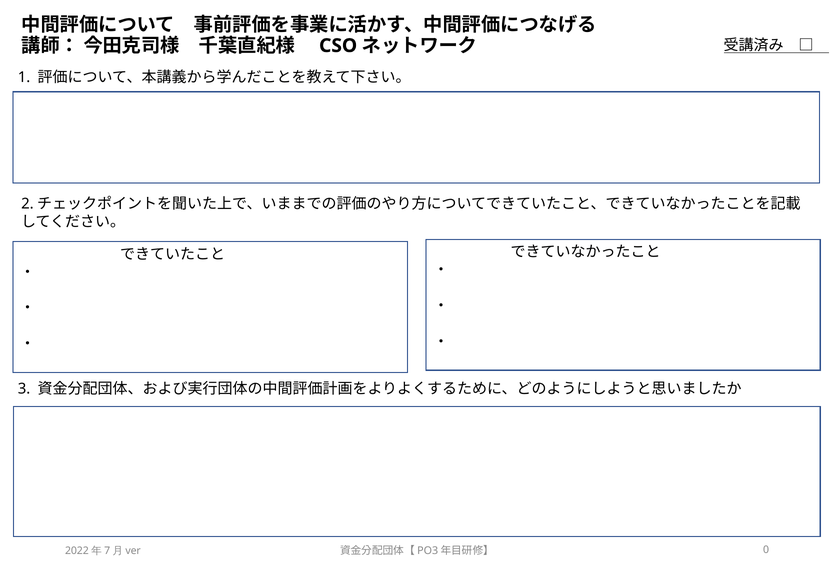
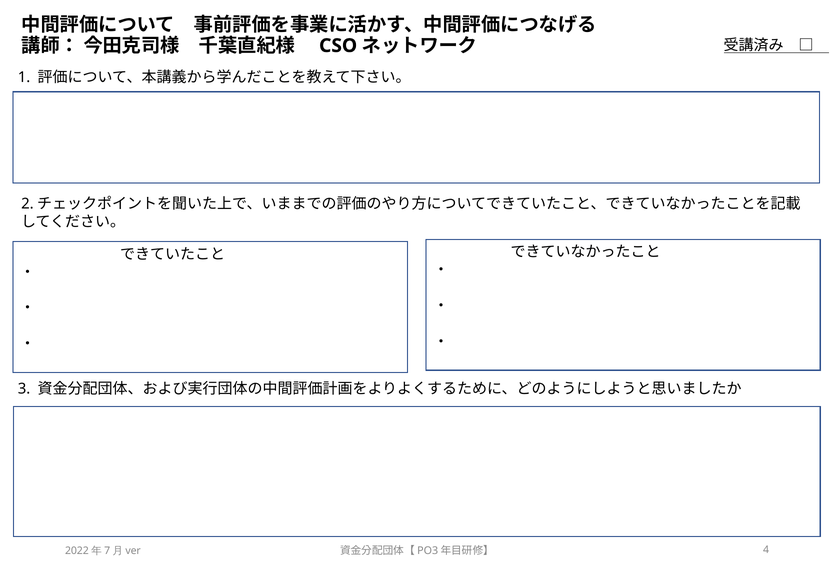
0: 0 -> 4 (766, 550)
